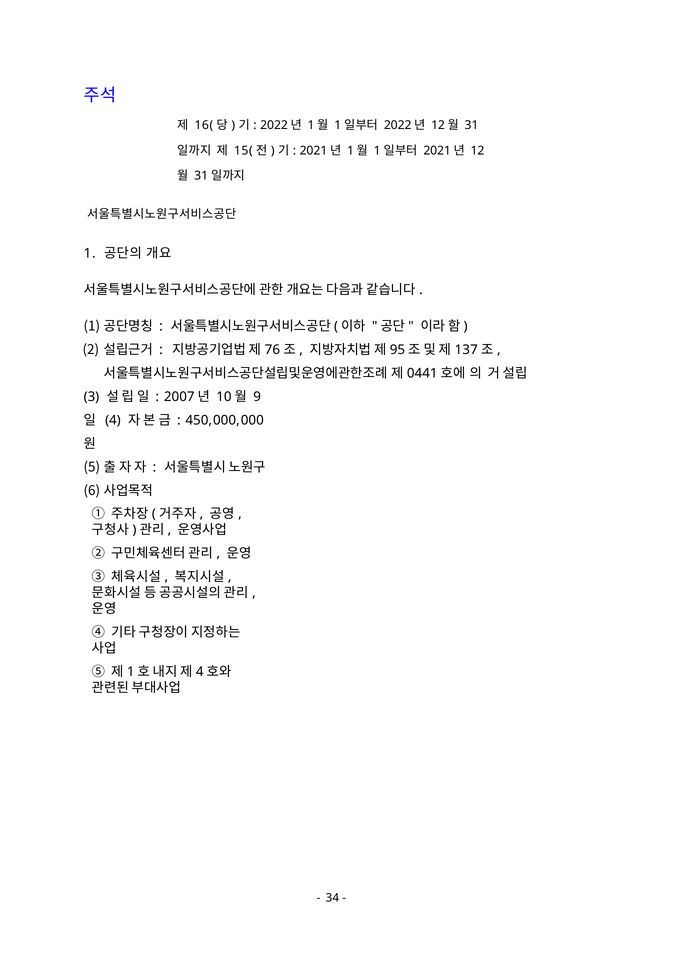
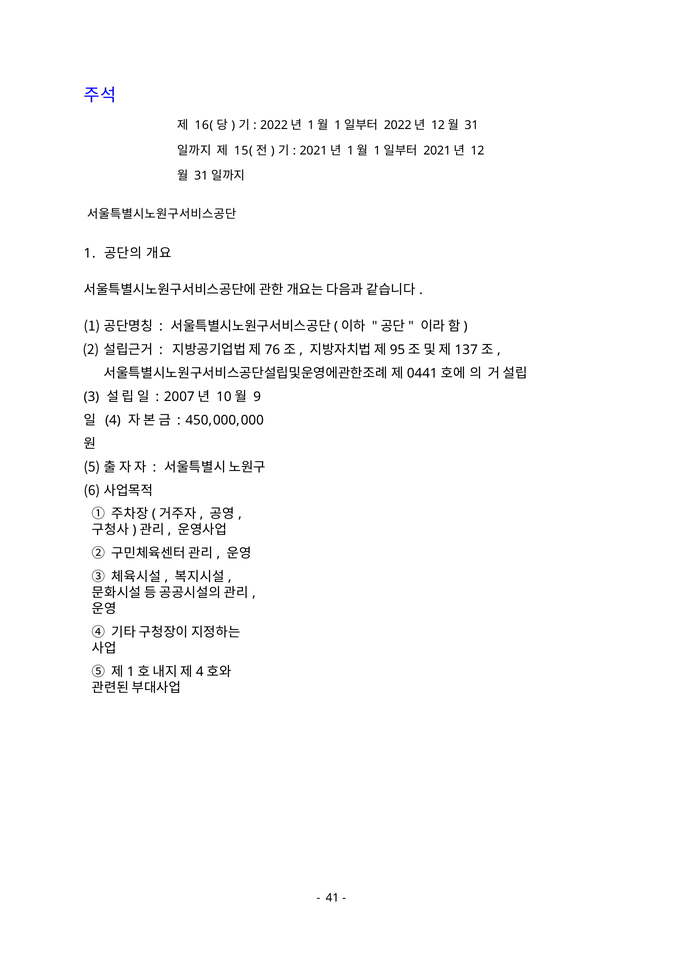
34: 34 -> 41 (332, 898)
